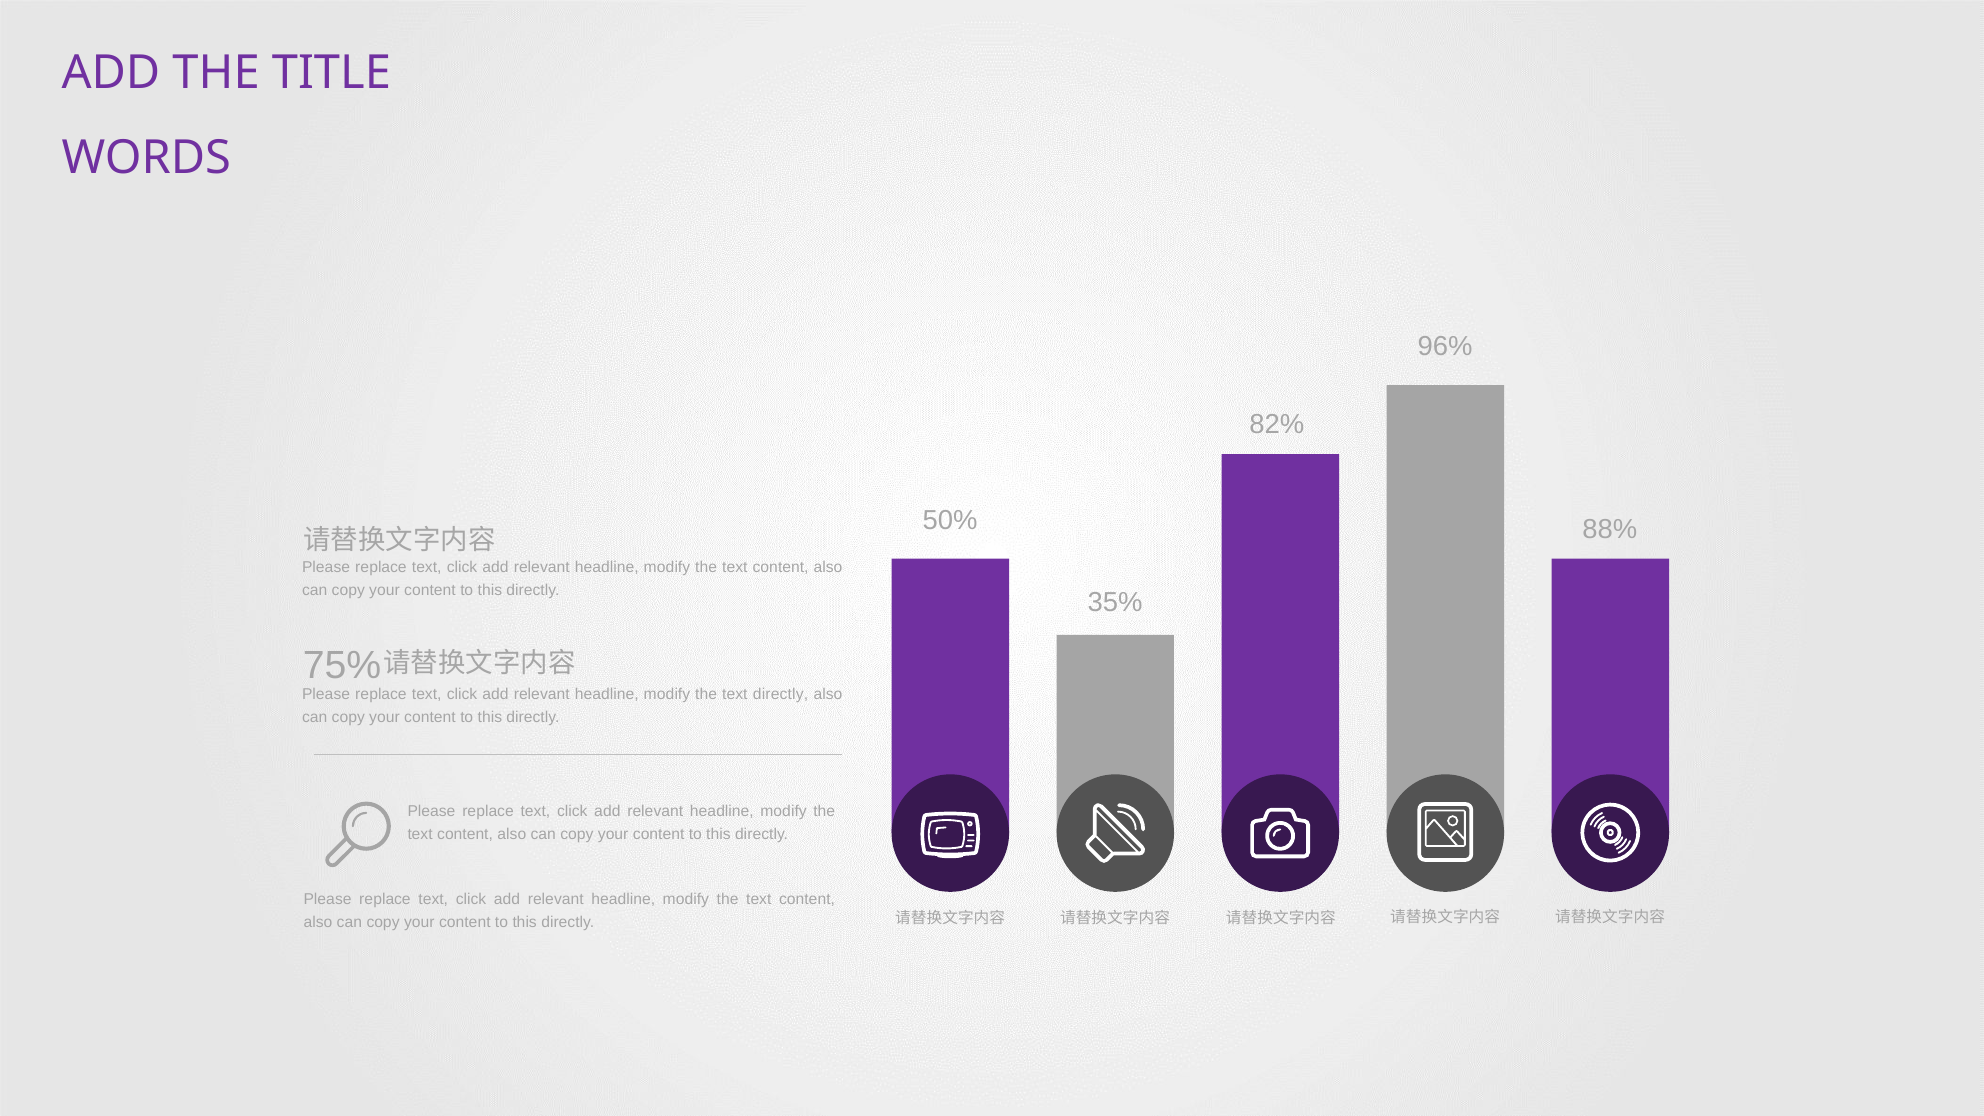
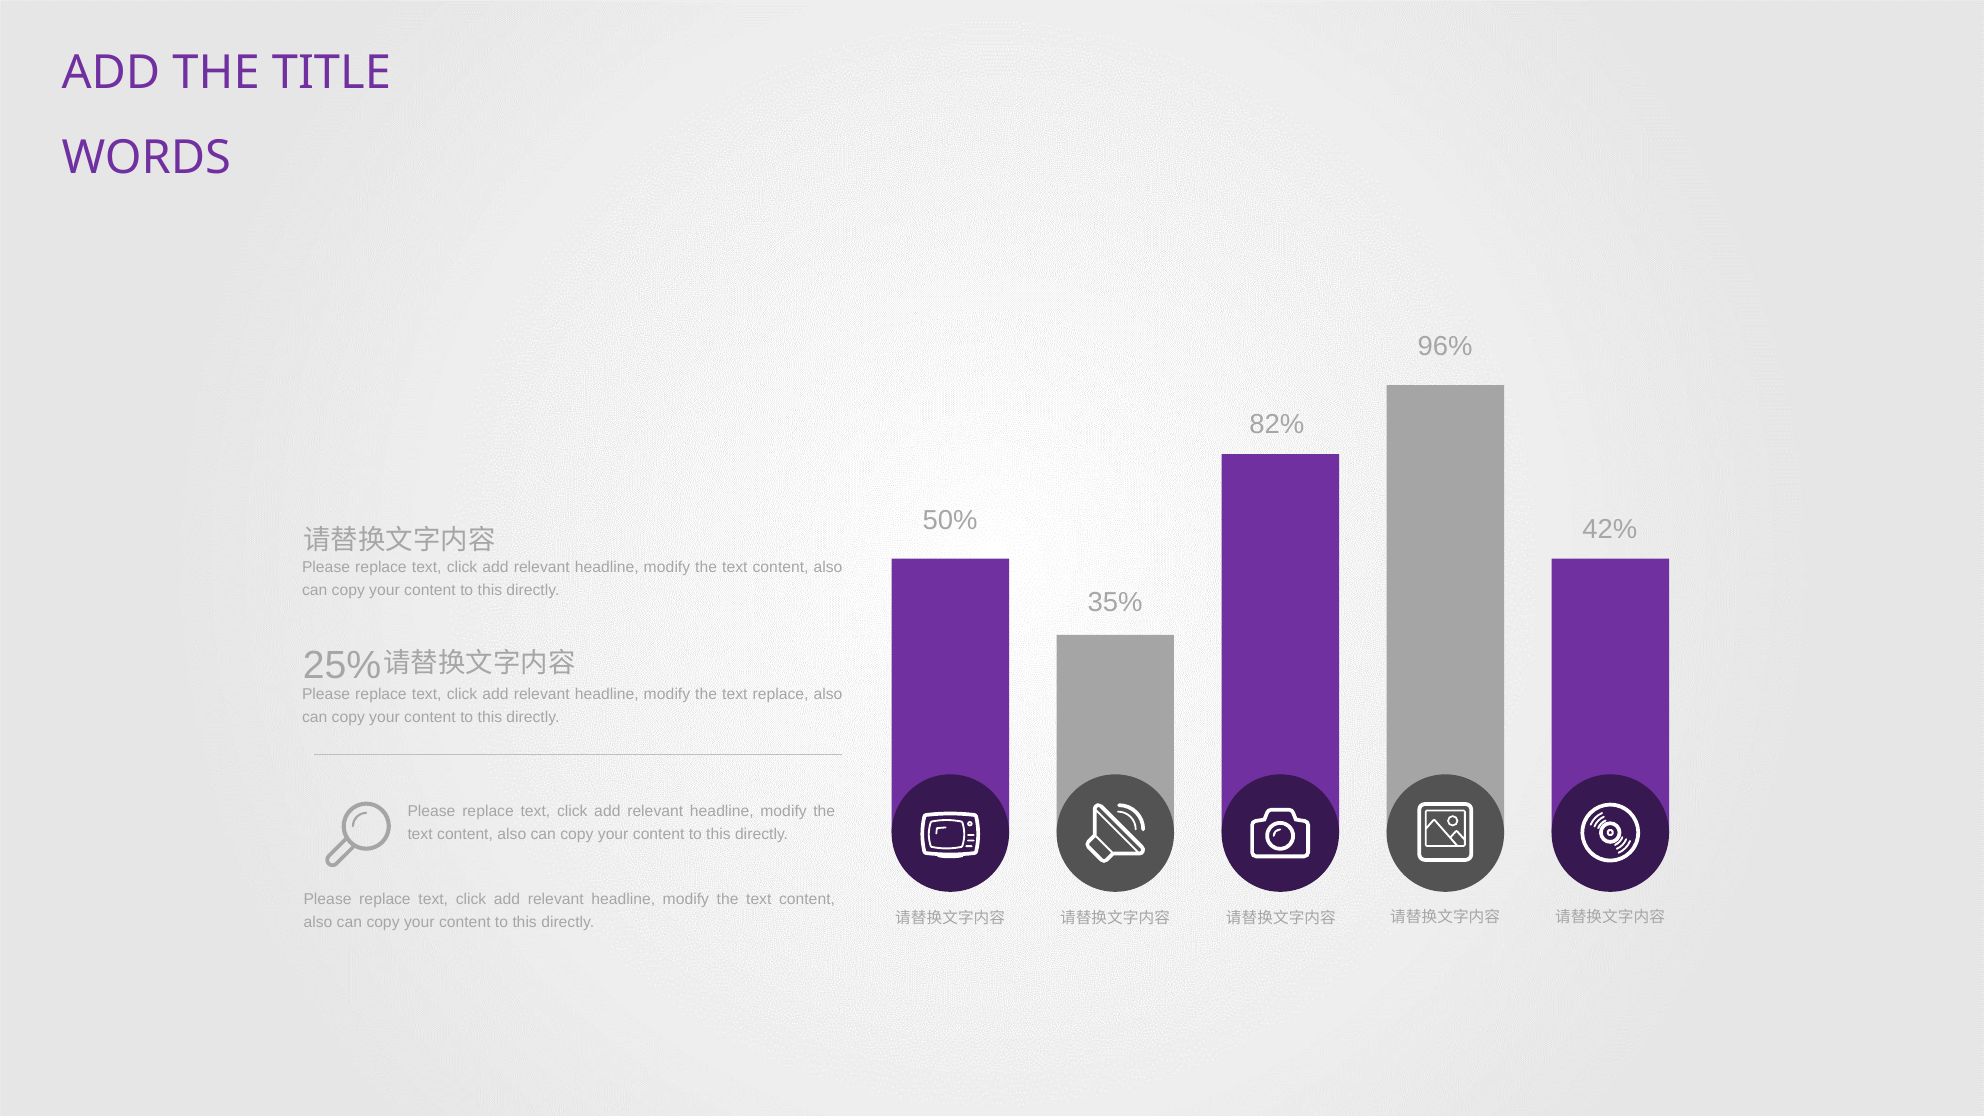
88%: 88% -> 42% (1610, 529)
75%: 75% -> 25% (342, 666)
text directly: directly -> replace (781, 695)
